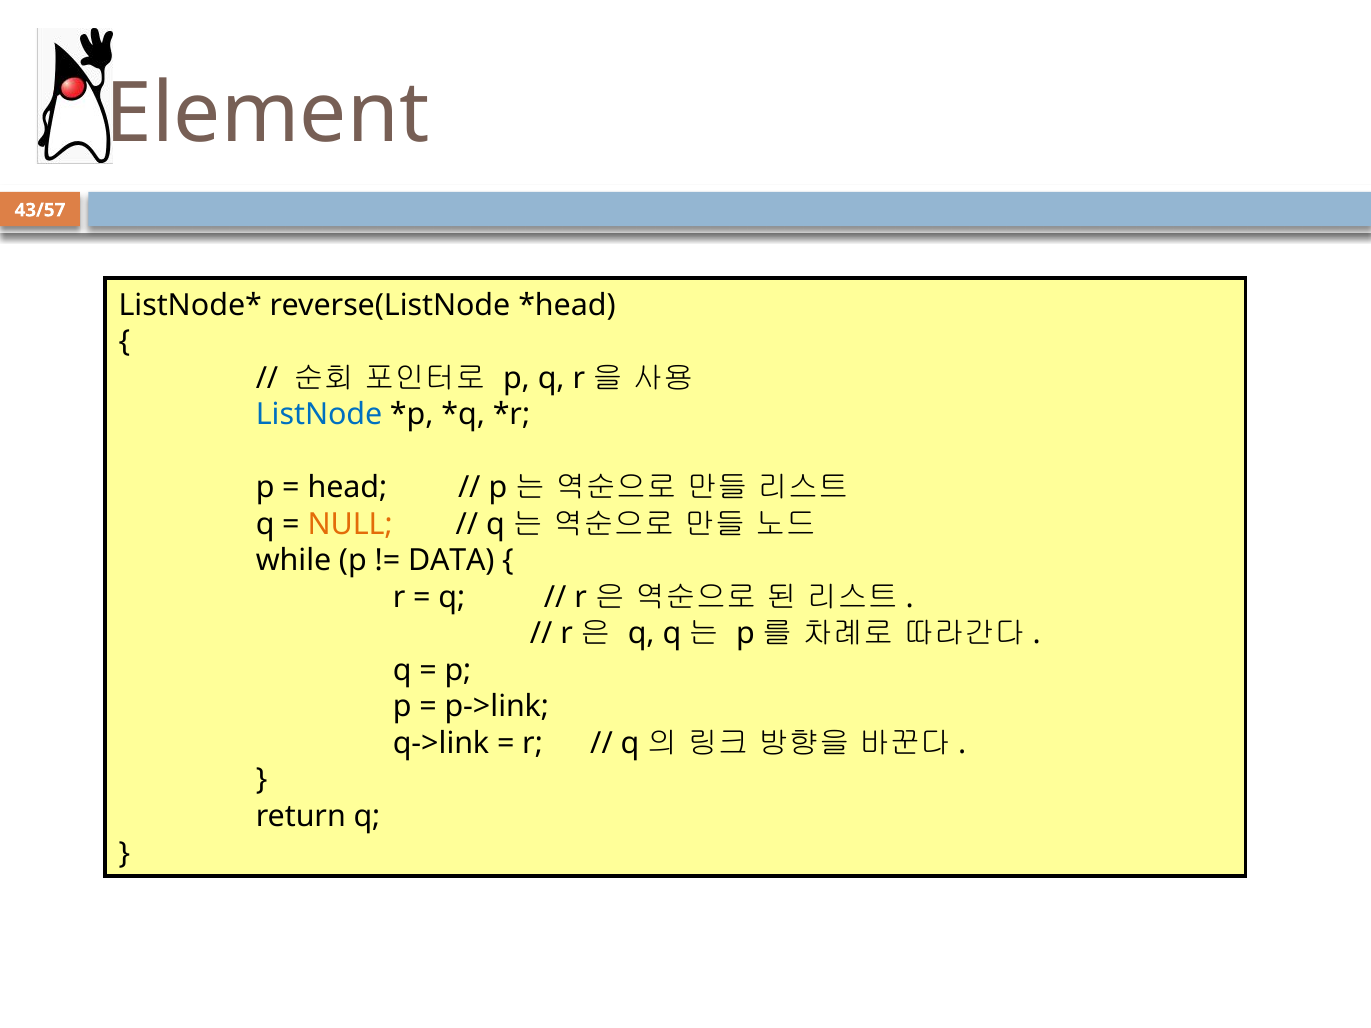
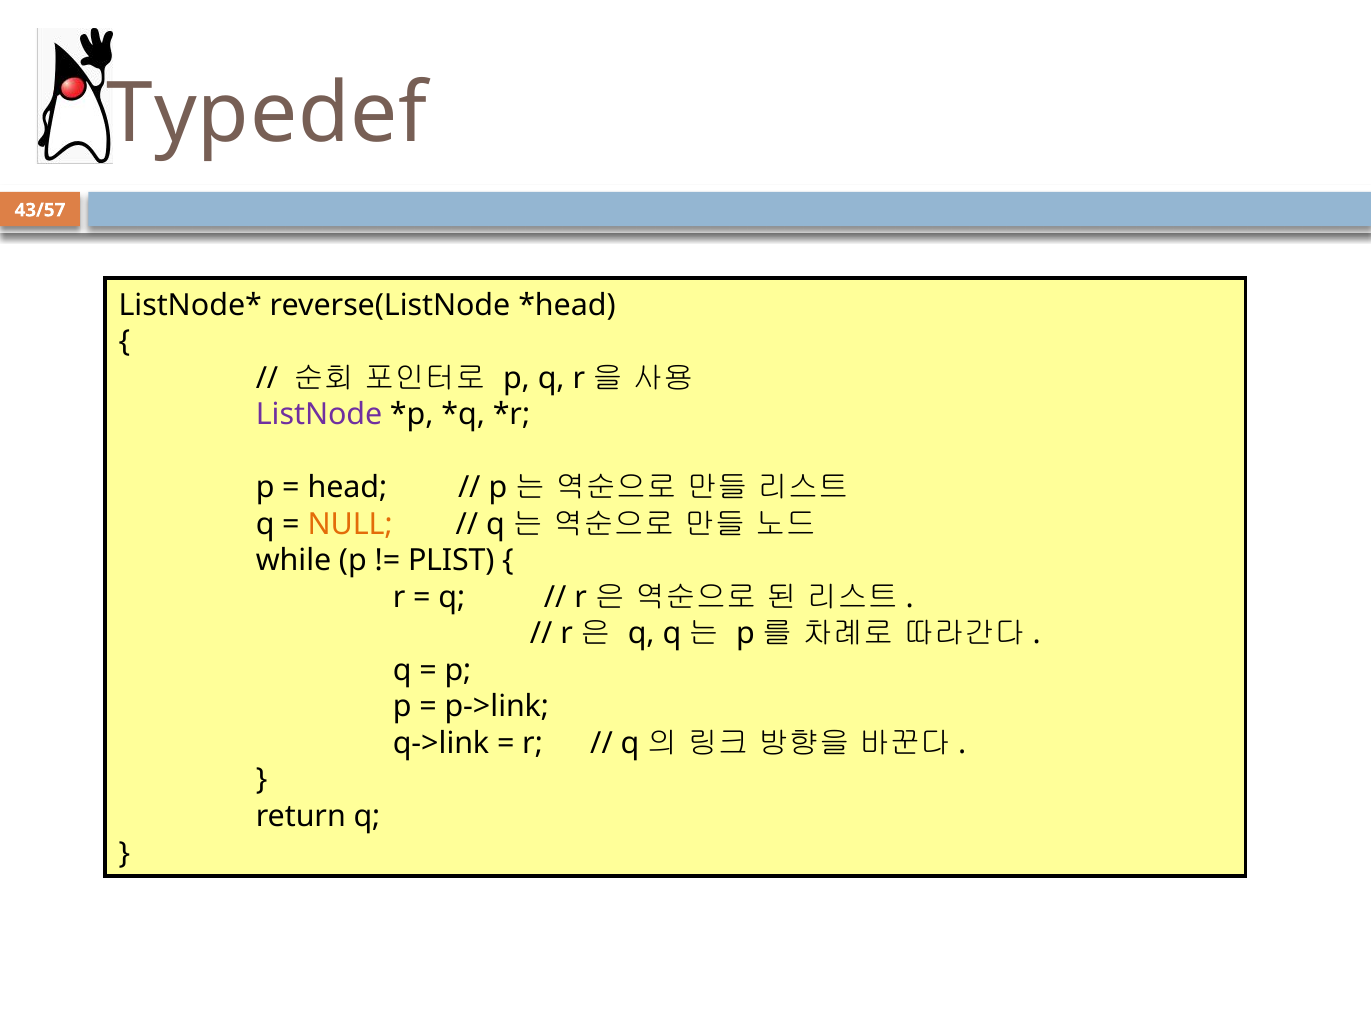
Element: Element -> Typedef (267, 114)
ListNode colour: blue -> purple (319, 415)
DATA: DATA -> PLIST (451, 561)
